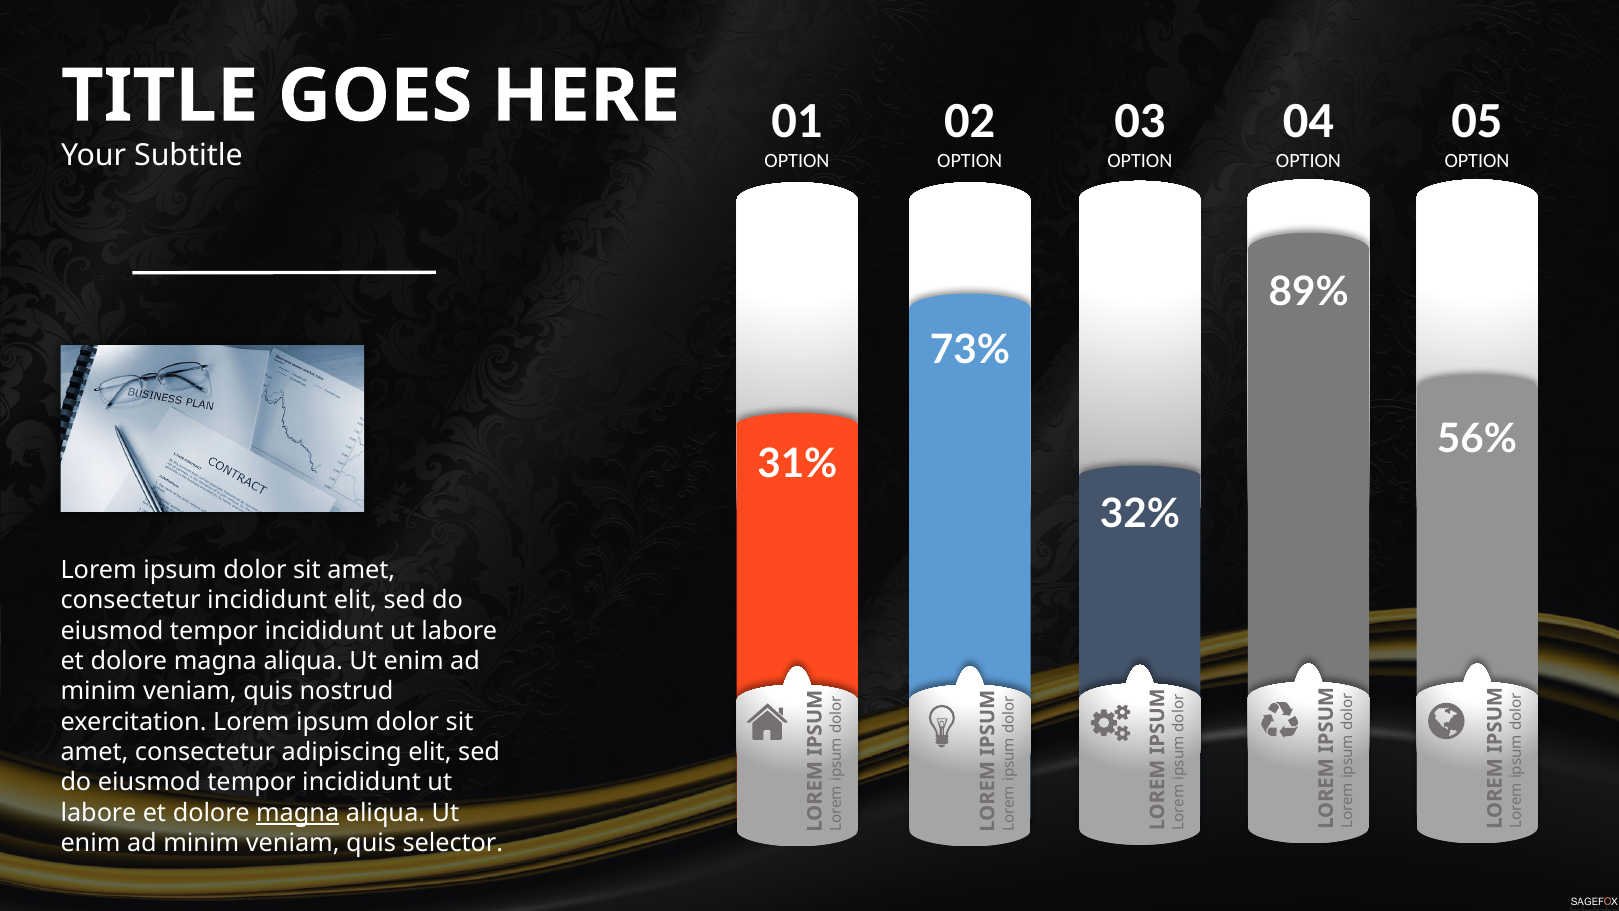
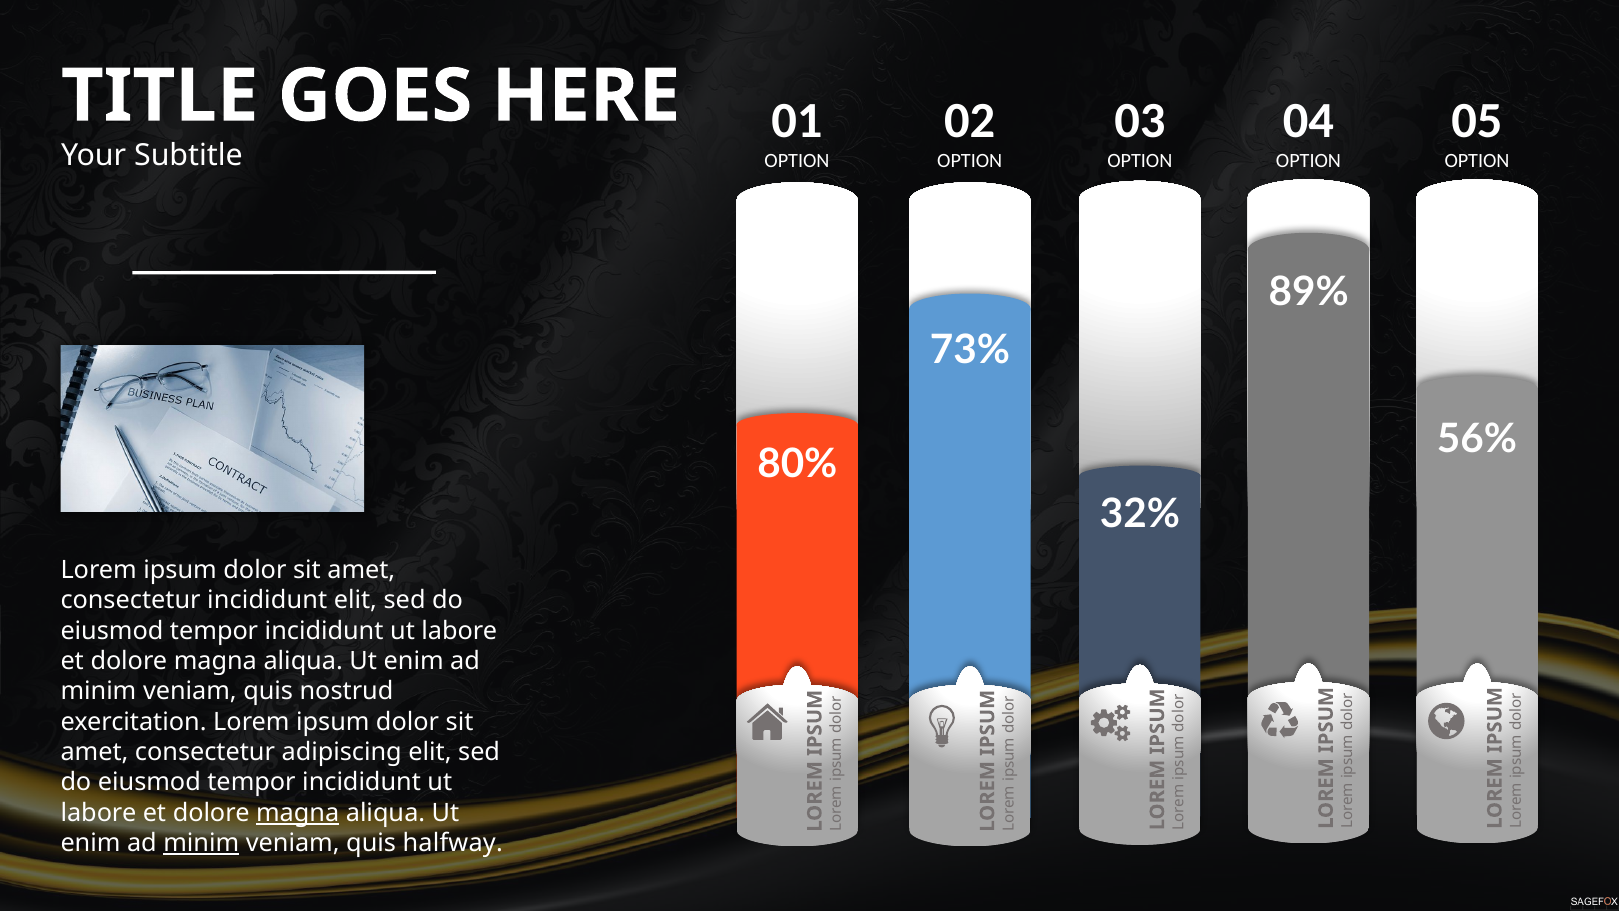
31%: 31% -> 80% (797, 464)
minim underline: none -> present (201, 843)
selector: selector -> halfway (453, 843)
